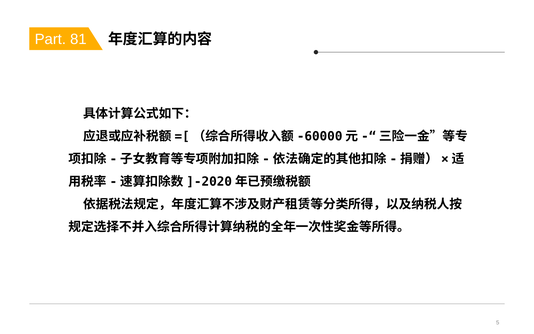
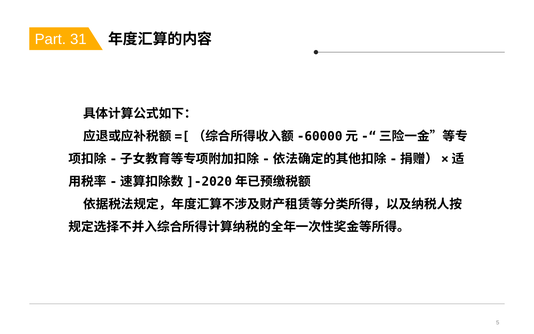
81: 81 -> 31 (78, 39)
